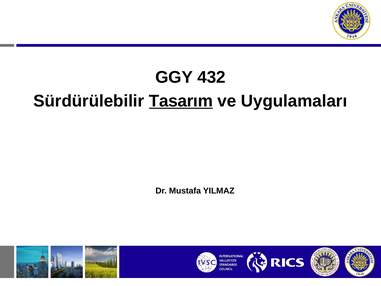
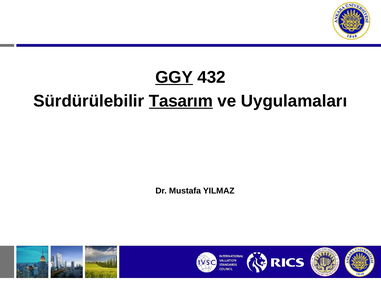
GGY underline: none -> present (174, 77)
